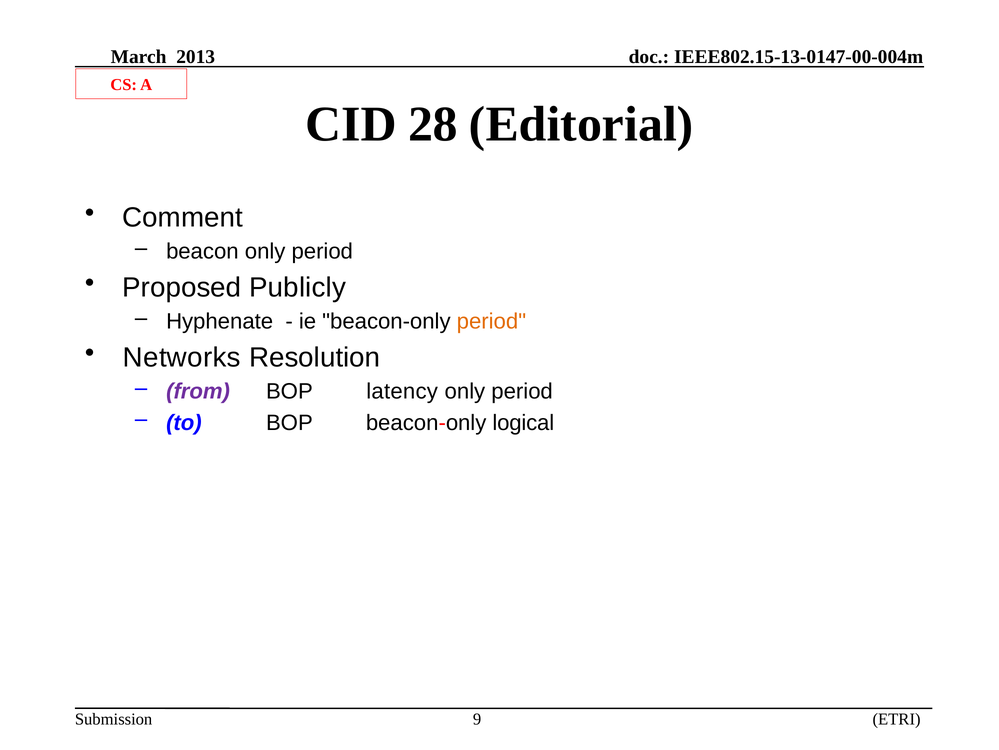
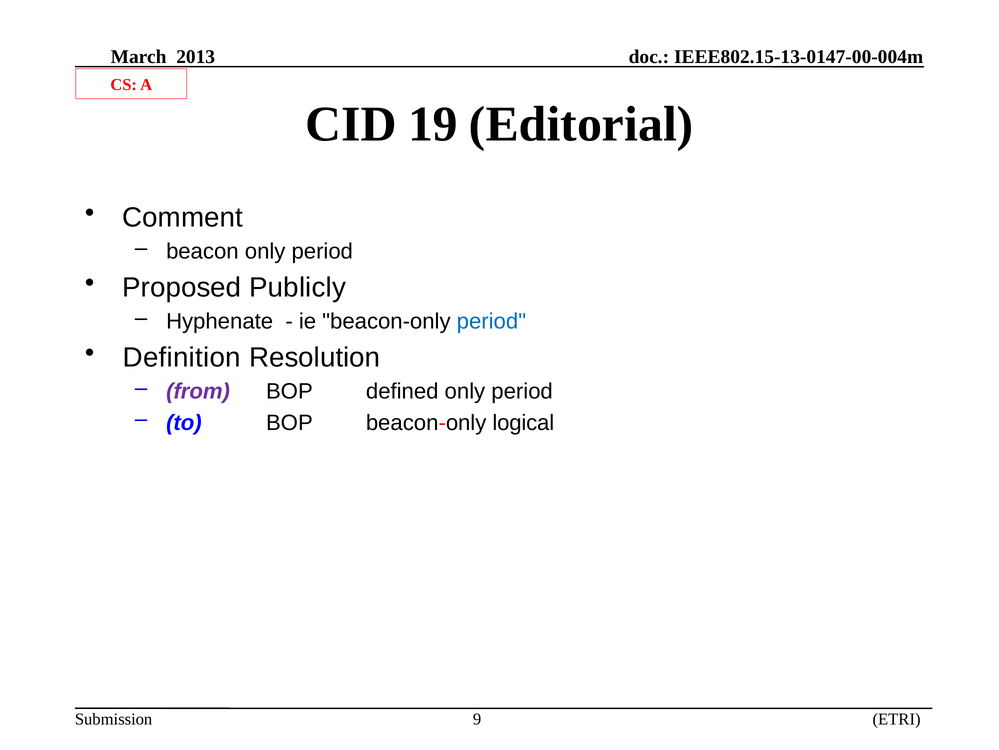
28: 28 -> 19 (433, 124)
period colour: orange -> blue (491, 321)
Networks: Networks -> Definition (182, 357)
latency: latency -> defined (402, 391)
